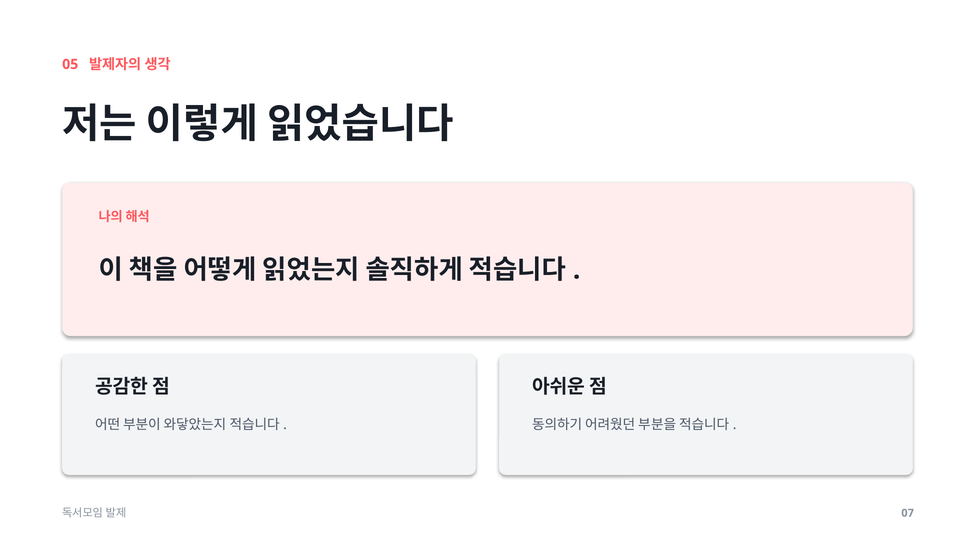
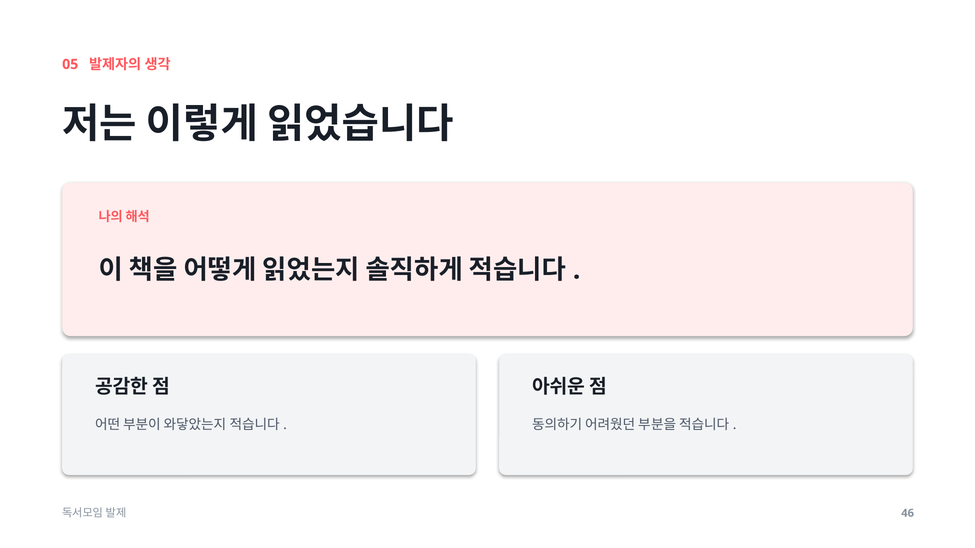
07: 07 -> 46 (908, 513)
